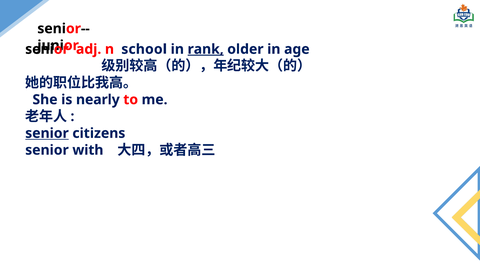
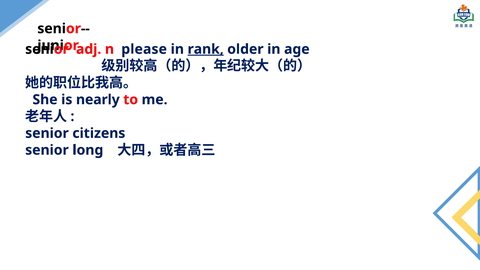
school: school -> please (144, 49)
senior underline: present -> none (47, 133)
with: with -> long (88, 150)
